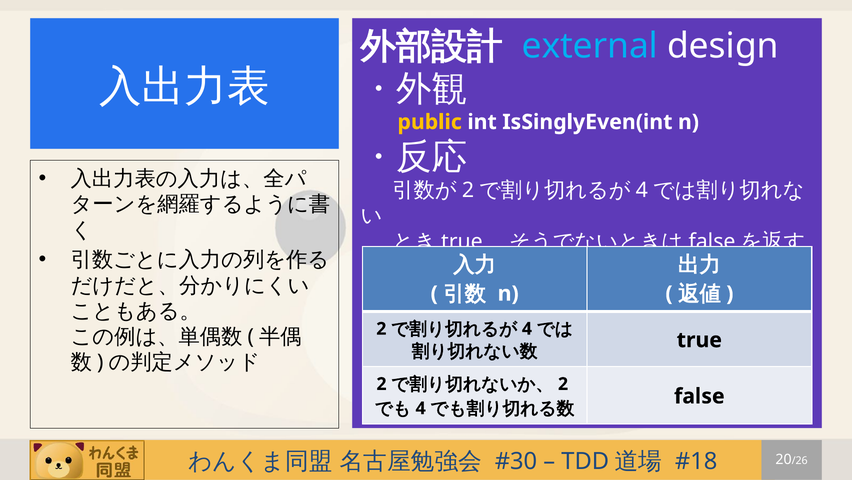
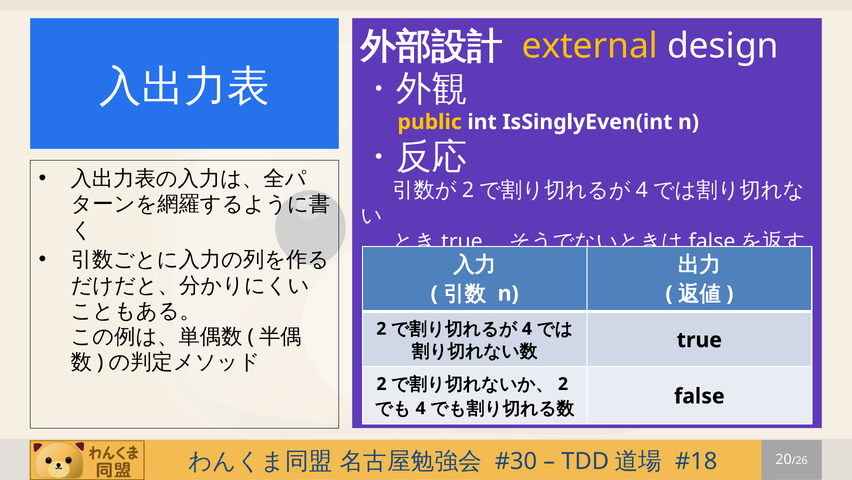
external colour: light blue -> yellow (590, 46)
